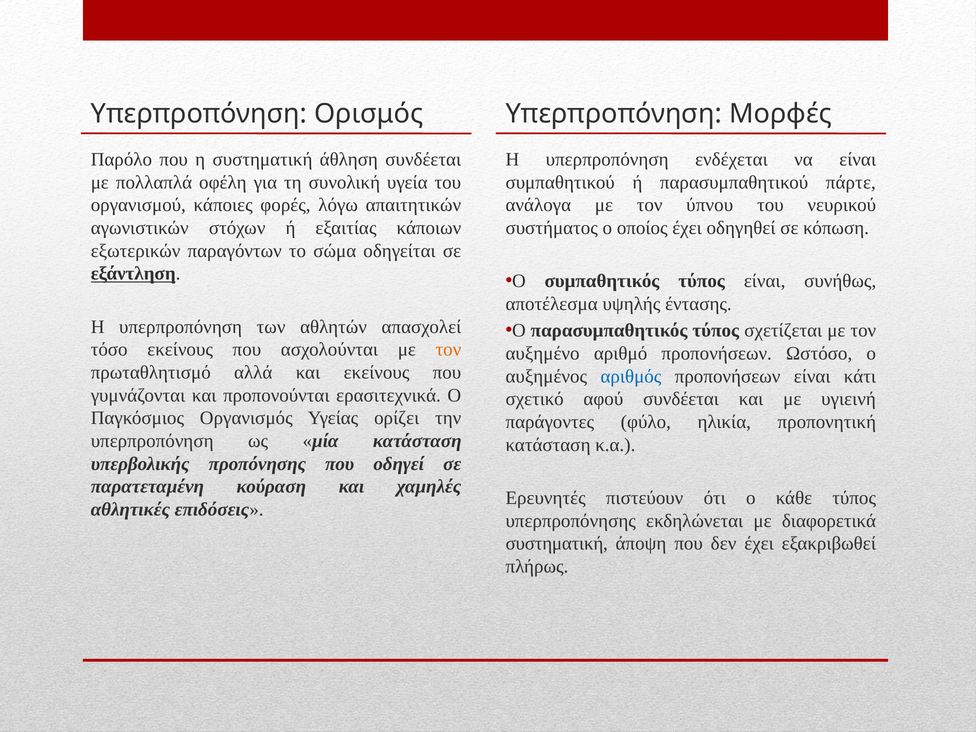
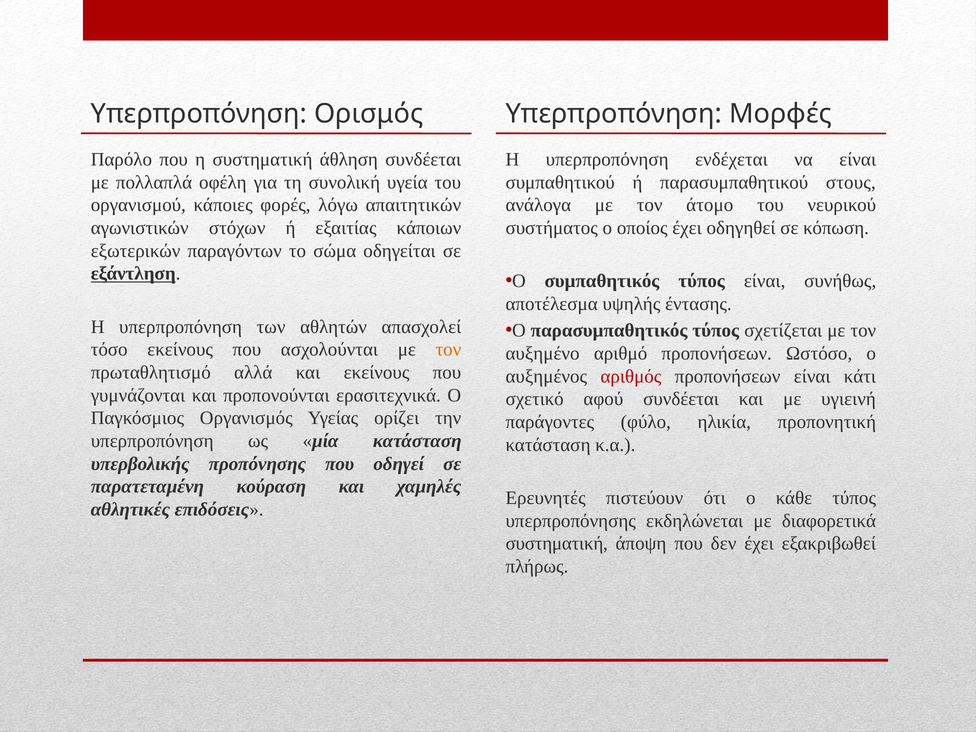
πάρτε: πάρτε -> στους (851, 182)
ύπνου: ύπνου -> άτομο (710, 205)
αριθμός colour: blue -> red (631, 376)
